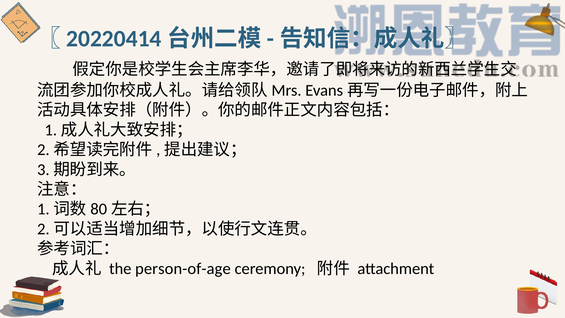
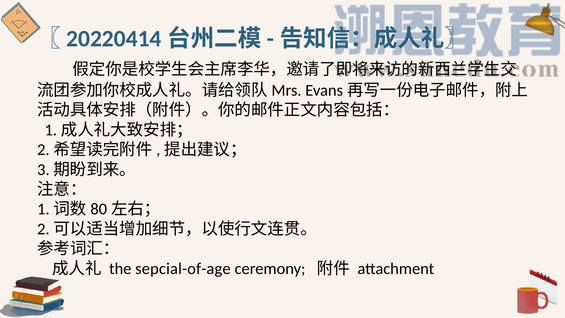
person-of-age: person-of-age -> sepcial-of-age (183, 268)
